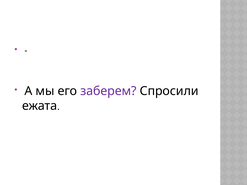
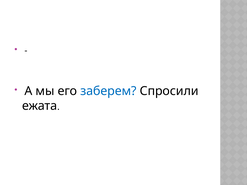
заберем colour: purple -> blue (108, 91)
